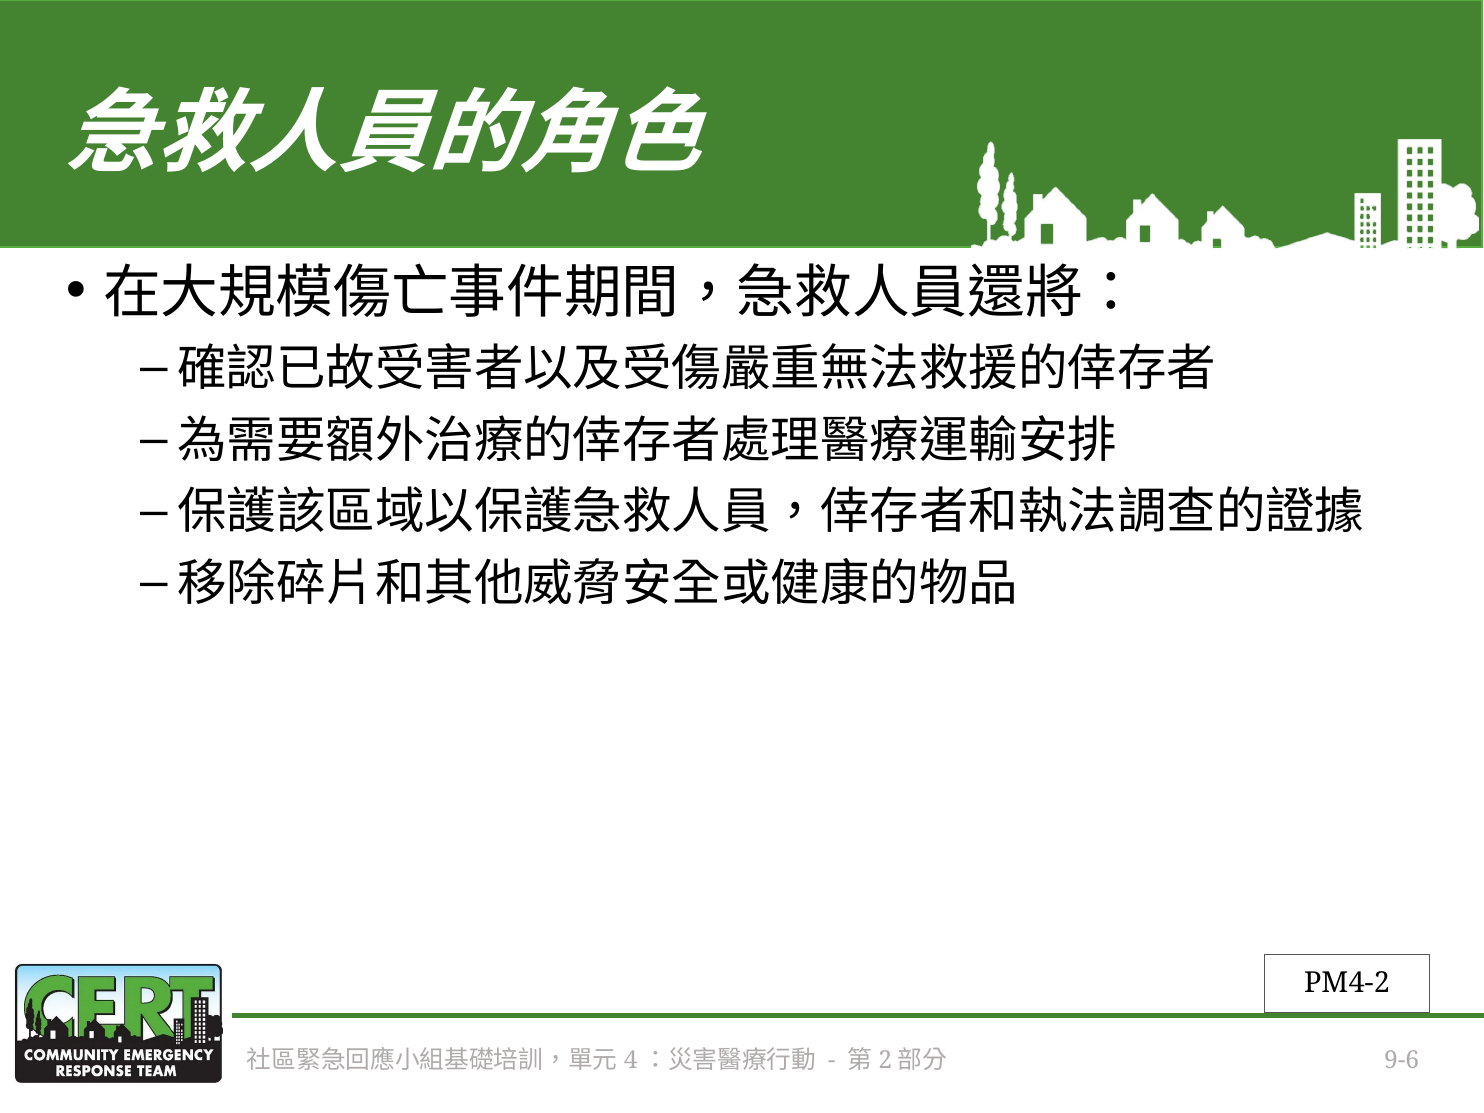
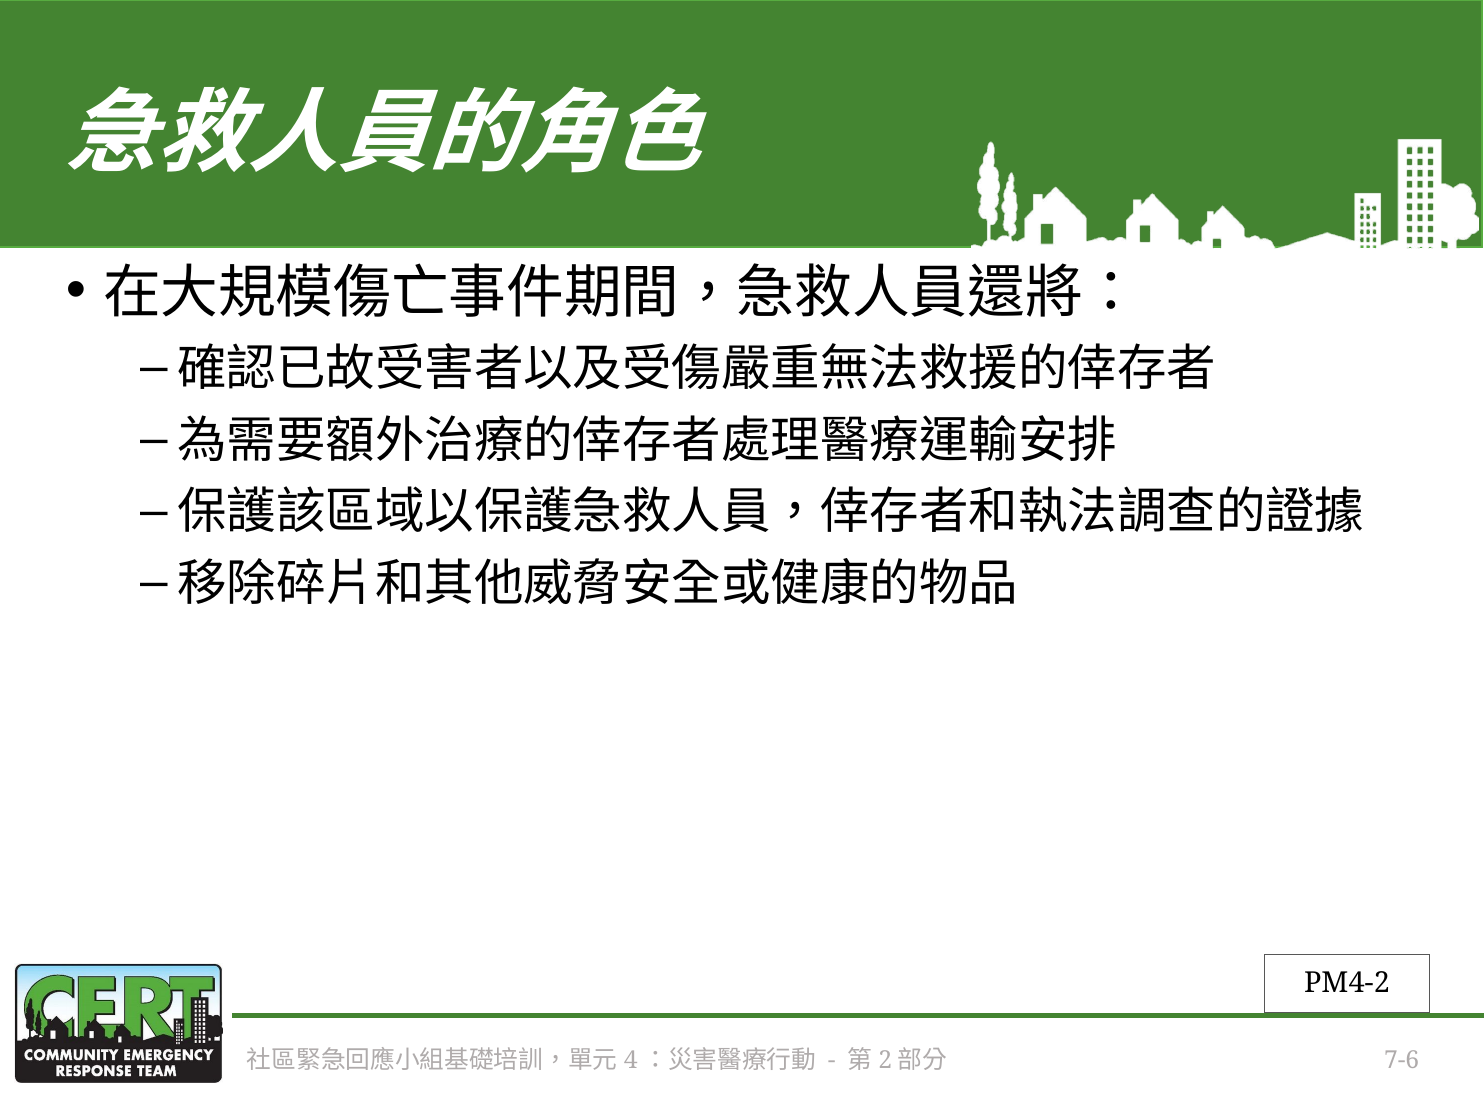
9-6: 9-6 -> 7-6 (1402, 1061)
